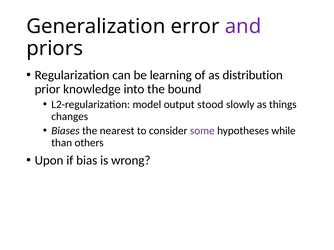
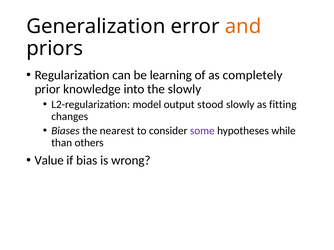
and colour: purple -> orange (243, 26)
distribution: distribution -> completely (253, 75)
the bound: bound -> slowly (184, 89)
things: things -> fitting (283, 105)
Upon: Upon -> Value (49, 161)
